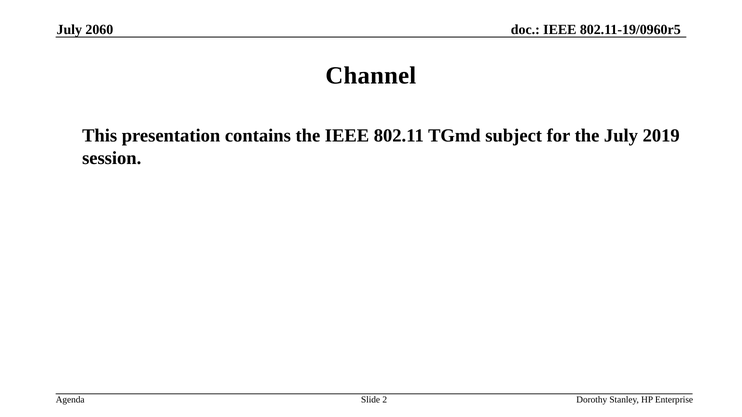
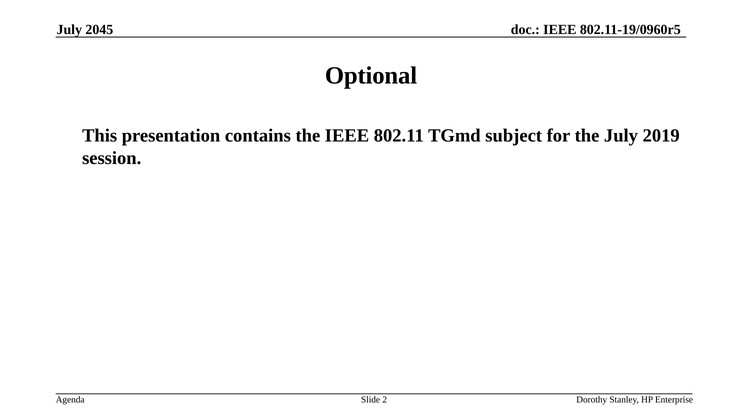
2060: 2060 -> 2045 (99, 30)
Channel: Channel -> Optional (371, 76)
